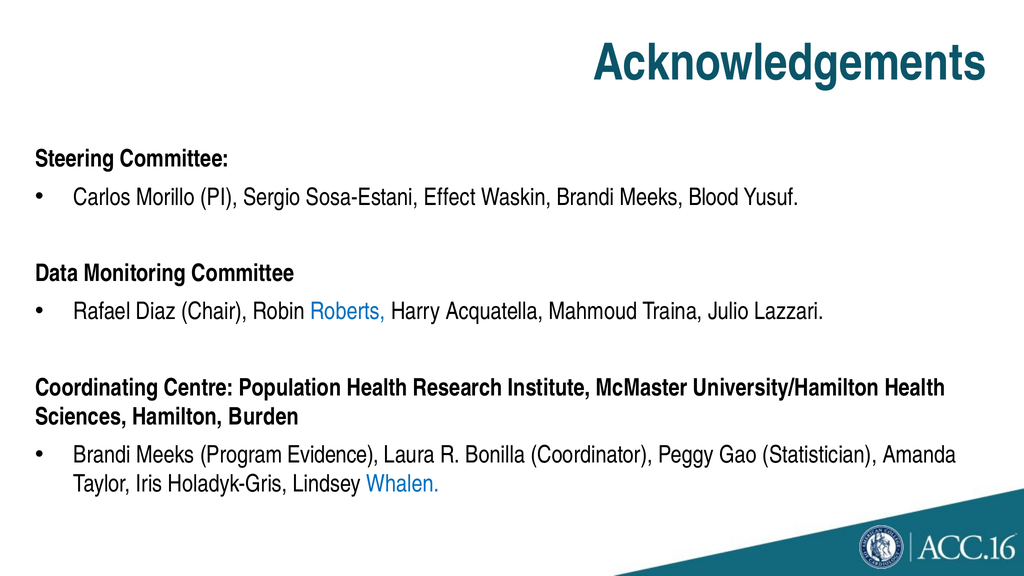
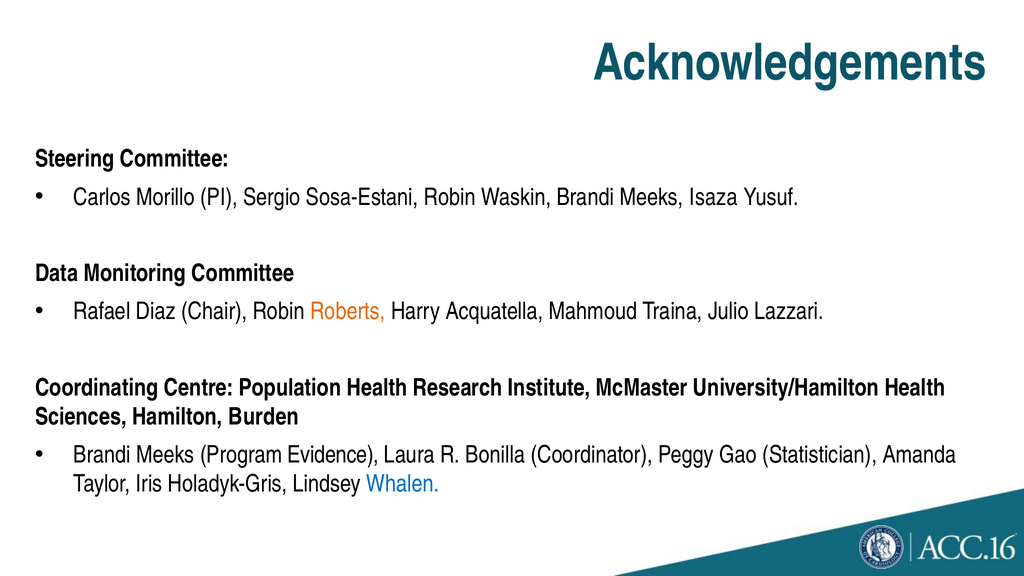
Sosa-Estani Effect: Effect -> Robin (450, 197)
Blood: Blood -> Isaza (713, 197)
Roberts colour: blue -> orange (348, 311)
